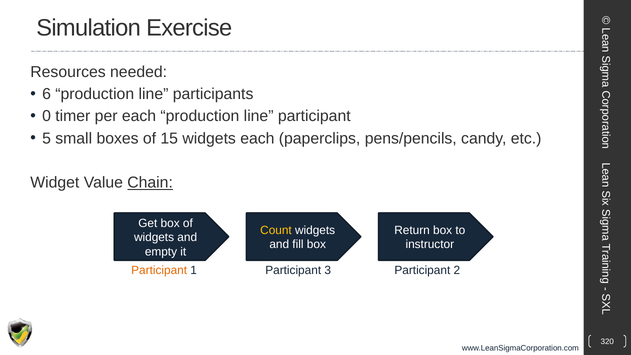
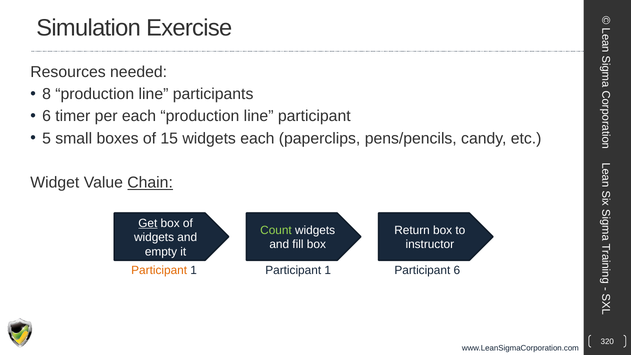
6: 6 -> 8 (47, 94)
0: 0 -> 6 (47, 116)
Get underline: none -> present (148, 223)
Count colour: yellow -> light green (276, 230)
1 Participant 3: 3 -> 1 (328, 271)
Participant 2: 2 -> 6 (457, 271)
